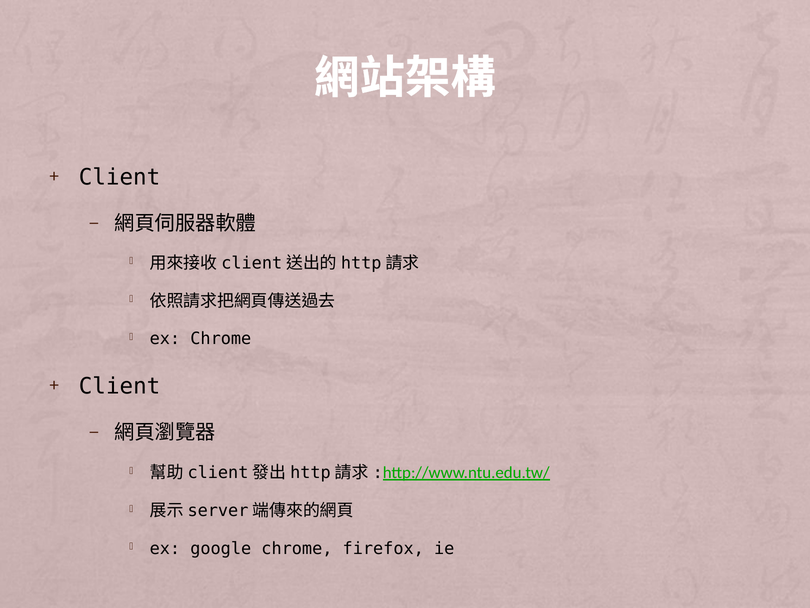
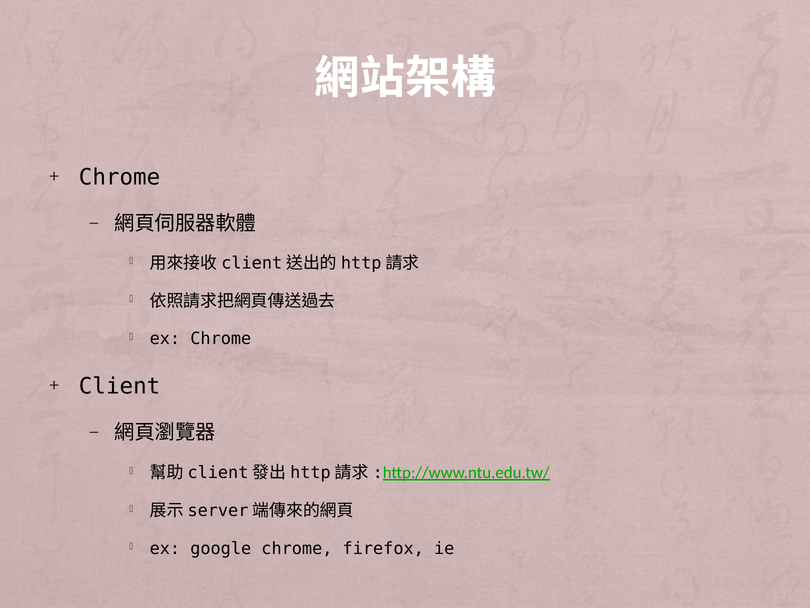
Client: Client -> Chrome (120, 177)
